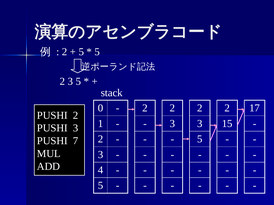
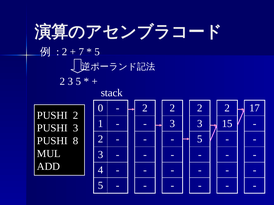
5: 5 -> 7 (81, 52)
7: 7 -> 8 (76, 141)
